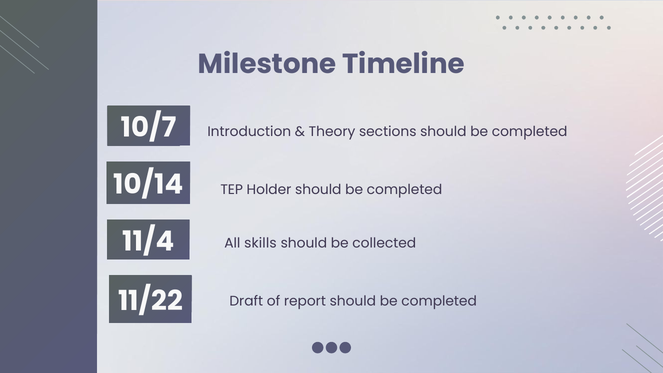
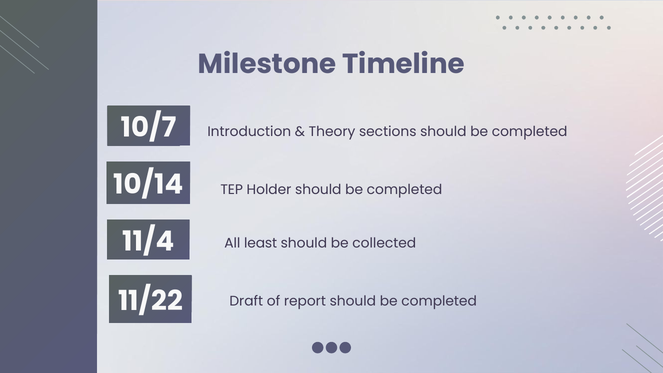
skills: skills -> least (261, 243)
